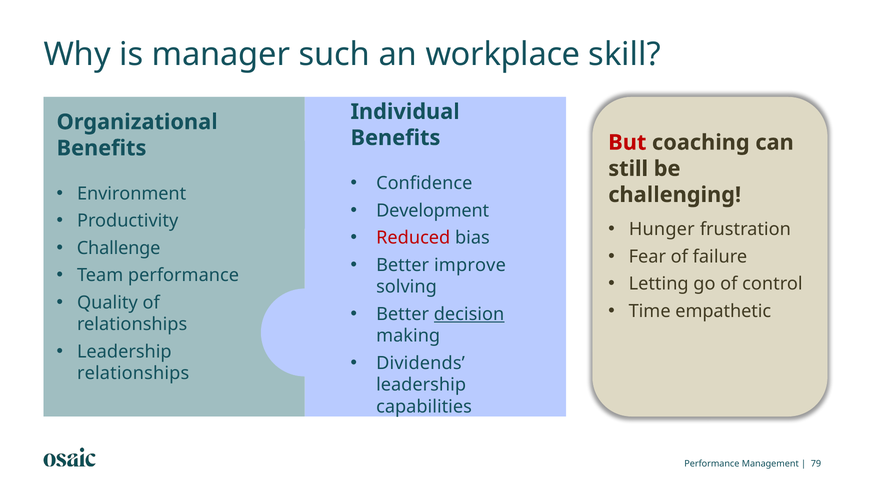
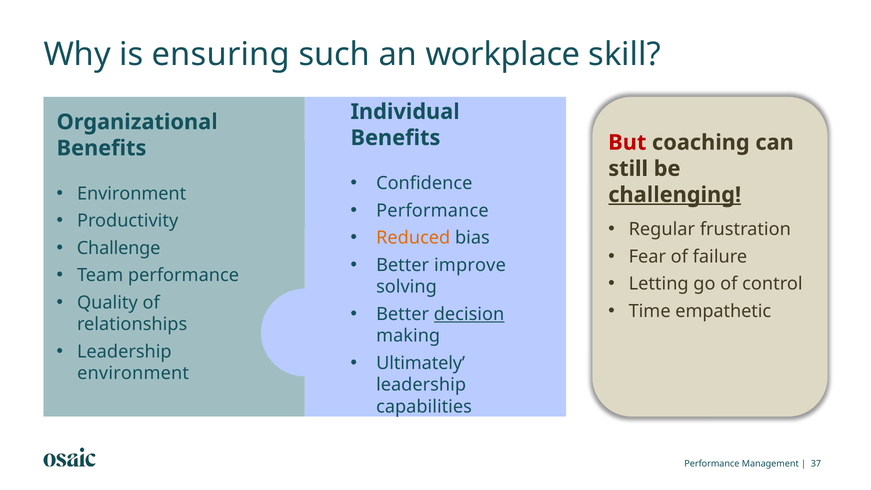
manager: manager -> ensuring (221, 54)
challenging underline: none -> present (675, 195)
Development: Development -> Performance (432, 211)
Hunger: Hunger -> Regular (662, 229)
Reduced colour: red -> orange (413, 238)
Dividends: Dividends -> Ultimately (421, 363)
relationships: relationships -> environment (133, 373)
79: 79 -> 37 (816, 463)
